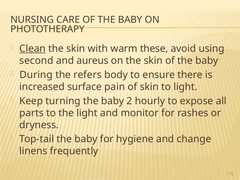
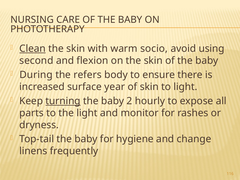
these: these -> socio (154, 49)
aureus: aureus -> flexion (92, 61)
pain: pain -> year (115, 87)
turning underline: none -> present (63, 101)
